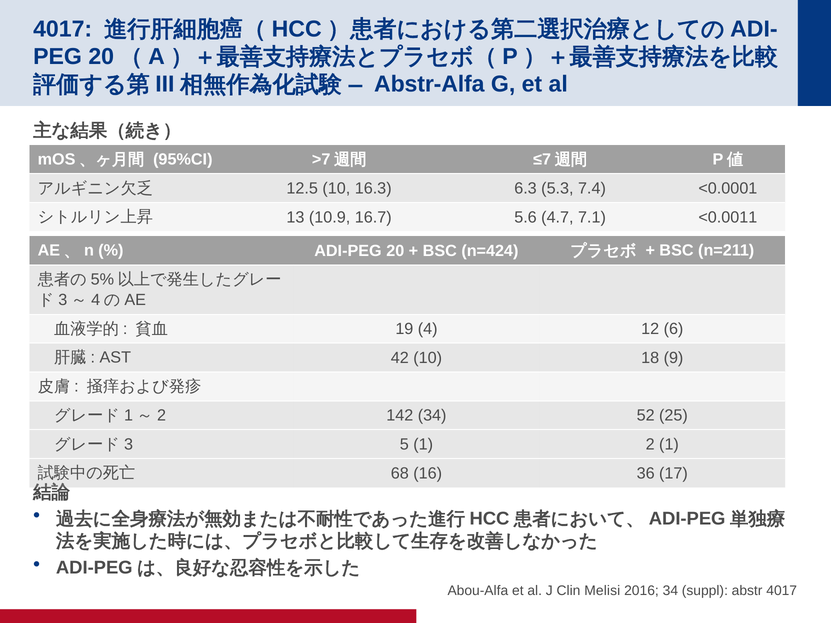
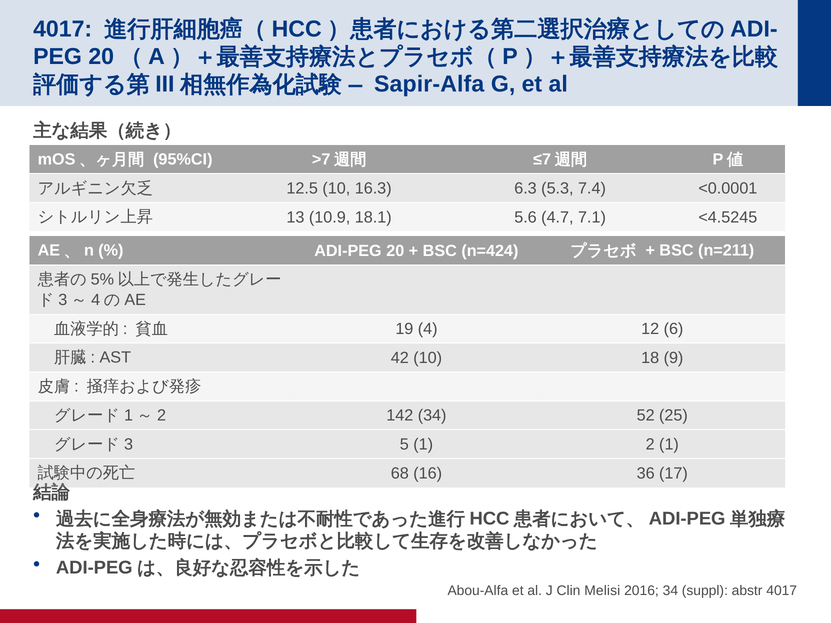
Abstr-Alfa: Abstr-Alfa -> Sapir-Alfa (429, 84)
16.7: 16.7 -> 18.1 (373, 217)
<0.0011: <0.0011 -> <4.5245 (728, 217)
